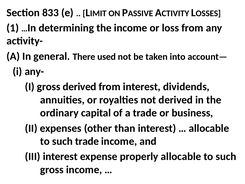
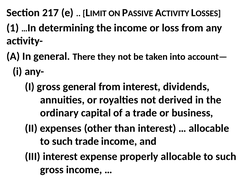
833: 833 -> 217 (51, 13)
used: used -> they (106, 57)
gross derived: derived -> general (80, 87)
